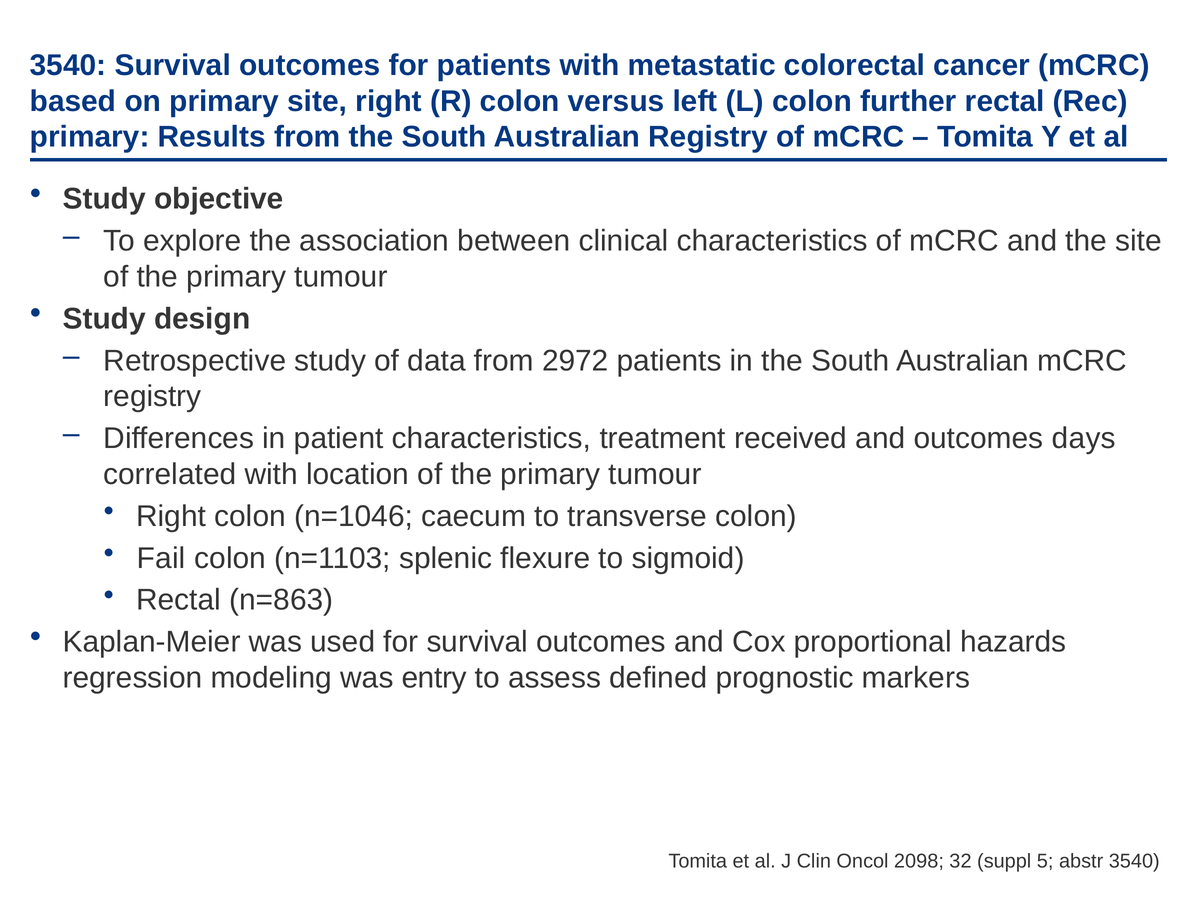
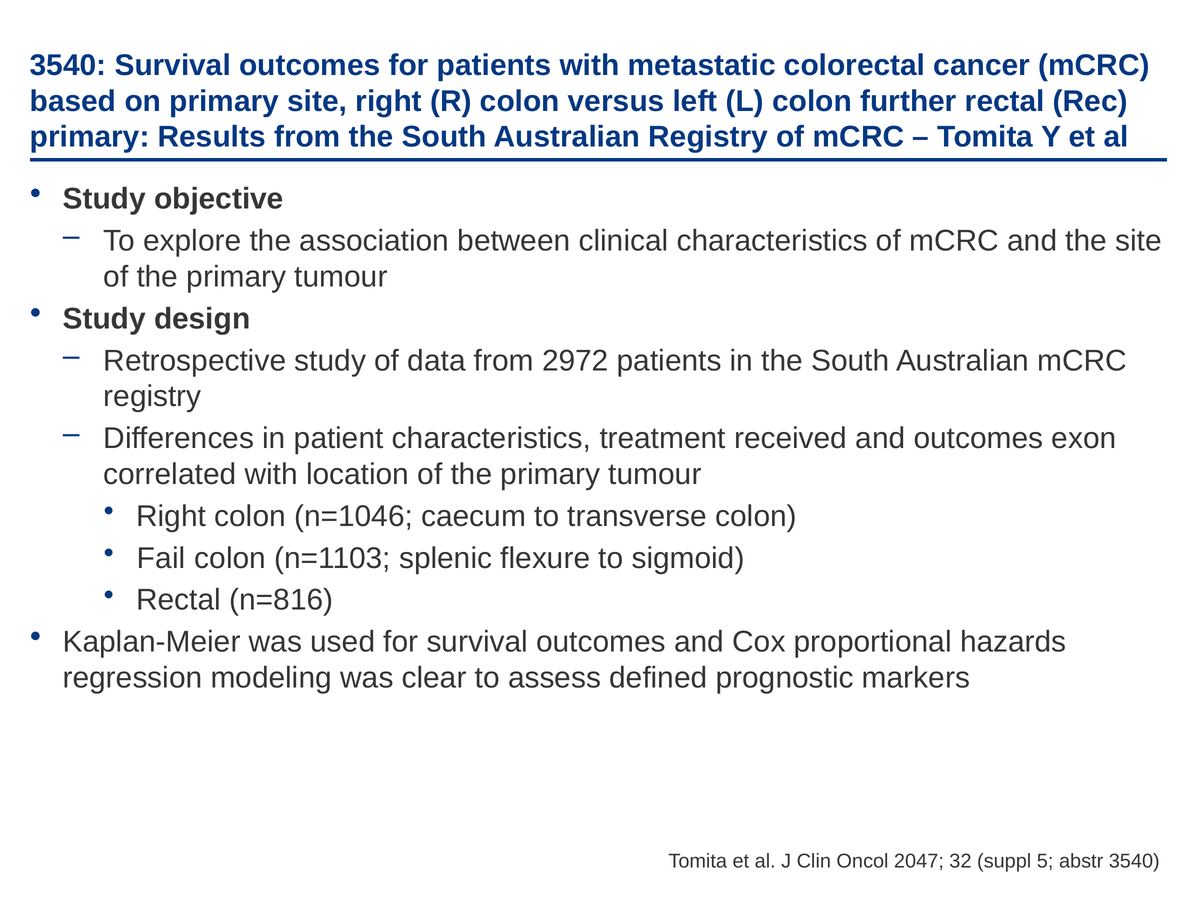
days: days -> exon (1084, 438)
n=863: n=863 -> n=816 (281, 600)
entry: entry -> clear (434, 678)
2098: 2098 -> 2047 (919, 861)
